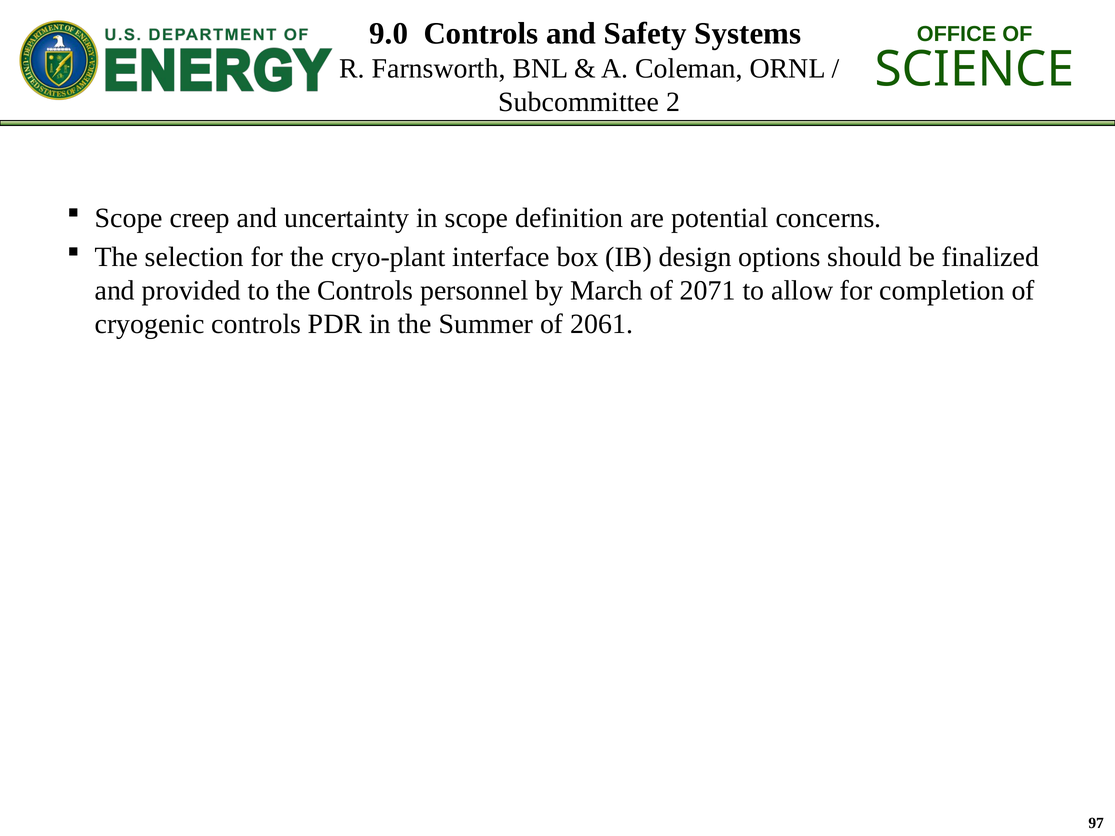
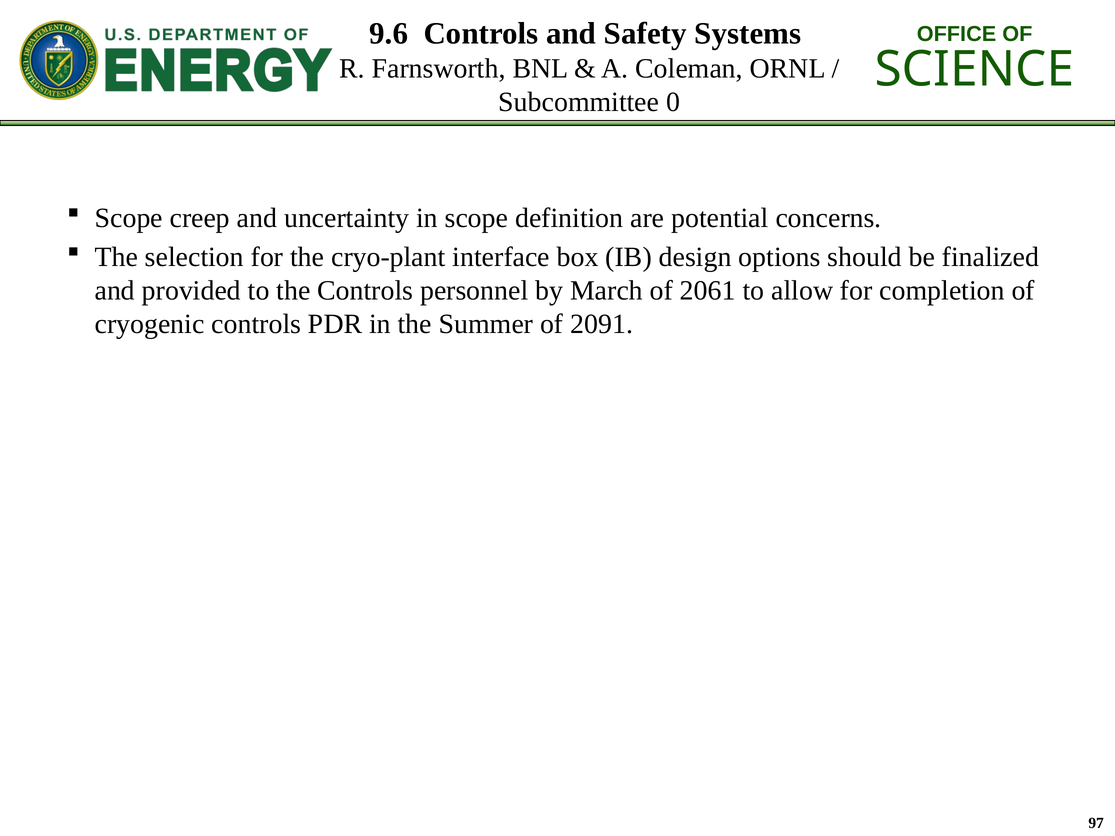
9.0: 9.0 -> 9.6 (389, 33)
2: 2 -> 0 (673, 102)
2071: 2071 -> 2061 (708, 291)
2061: 2061 -> 2091 (602, 324)
